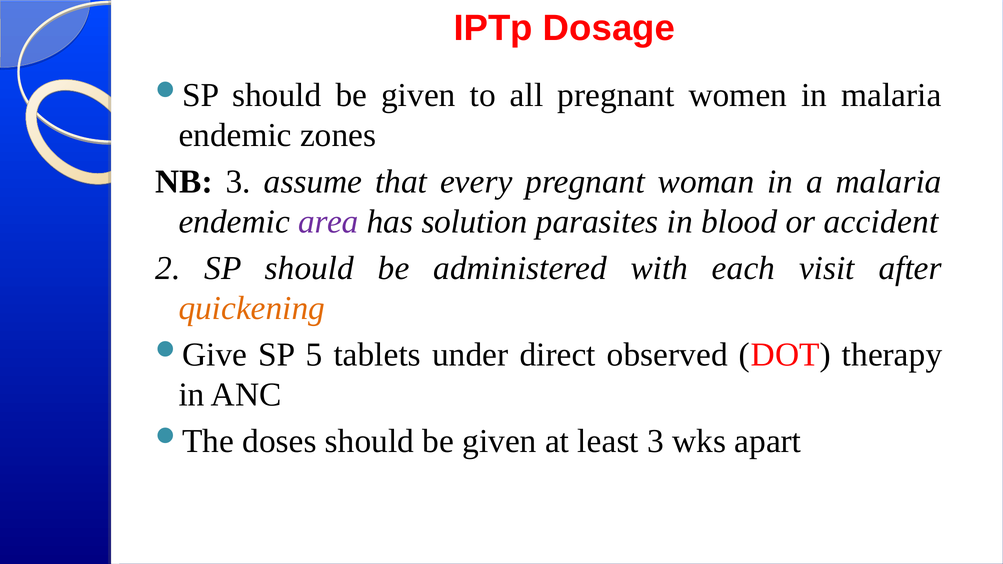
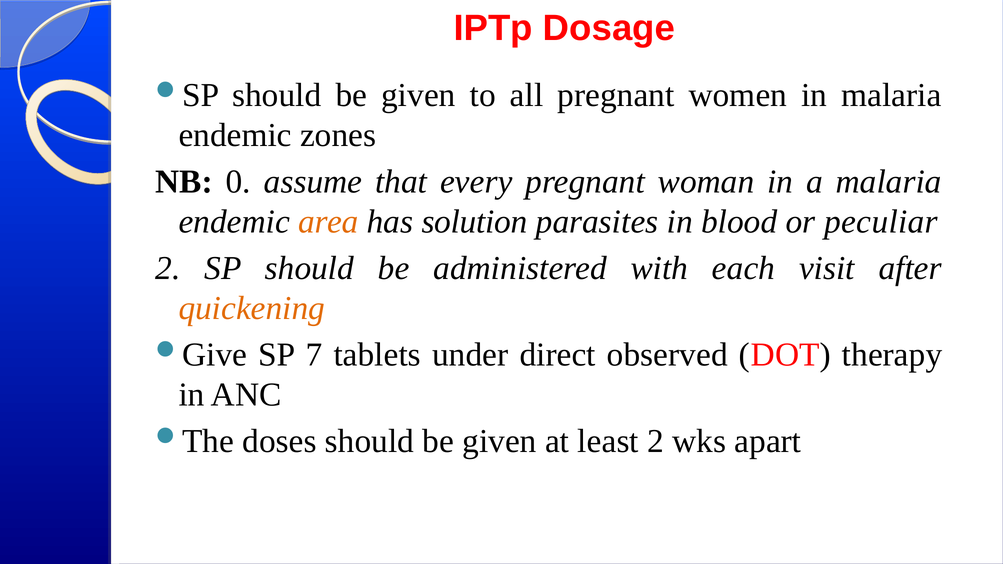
NB 3: 3 -> 0 (238, 182)
area colour: purple -> orange (328, 222)
accident: accident -> peculiar (881, 222)
5: 5 -> 7 (314, 355)
least 3: 3 -> 2 (655, 441)
